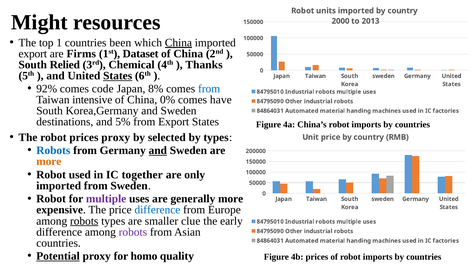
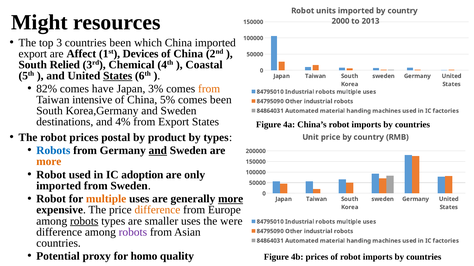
1: 1 -> 3 (59, 43)
China underline: present -> none (178, 43)
Firms: Firms -> Affect (81, 54)
Dataset: Dataset -> Devices (141, 54)
Thanks: Thanks -> Coastal (204, 65)
92%: 92% -> 82% (47, 89)
code: code -> have (103, 89)
8%: 8% -> 3% (156, 89)
from colour: blue -> orange (209, 89)
0%: 0% -> 5% (168, 100)
comes have: have -> been (221, 100)
5%: 5% -> 4% (123, 122)
prices proxy: proxy -> postal (116, 138)
selected: selected -> product (167, 138)
together: together -> adoption (142, 175)
multiple colour: purple -> orange (106, 199)
more underline: none -> present (231, 199)
difference colour: blue -> orange (157, 210)
smaller clue: clue -> uses (191, 221)
early: early -> were (231, 221)
Potential underline: present -> none (58, 257)
